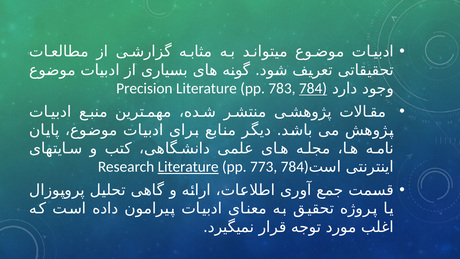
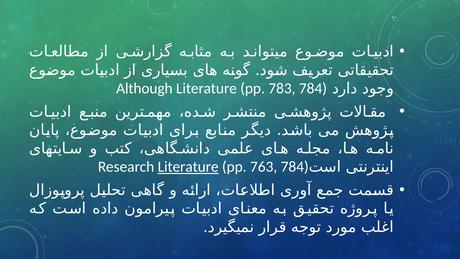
Precision: Precision -> Although (144, 88)
784 underline: present -> none (313, 88)
773: 773 -> 763 (264, 167)
